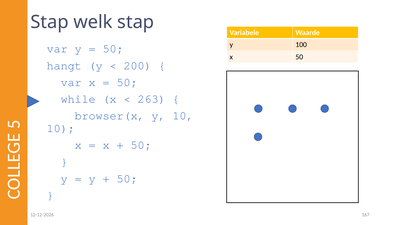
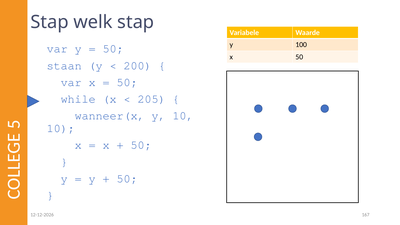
hangt: hangt -> staan (64, 66)
263: 263 -> 205 (152, 99)
browser(x: browser(x -> wanneer(x (110, 116)
